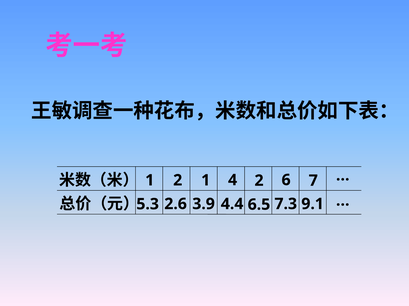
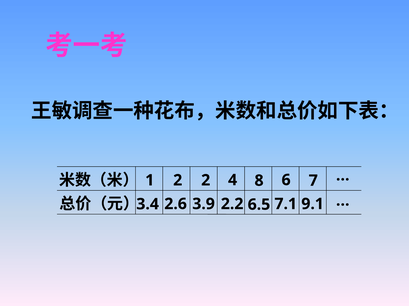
2 1: 1 -> 2 (206, 181)
4 2: 2 -> 8 (259, 181)
5.3: 5.3 -> 3.4 (148, 205)
4.4: 4.4 -> 2.2 (232, 204)
7.3: 7.3 -> 7.1 (286, 204)
